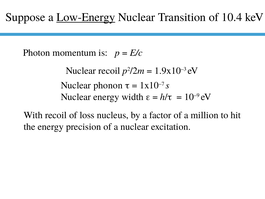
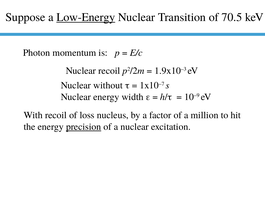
10.4: 10.4 -> 70.5 (232, 17)
phonon: phonon -> without (108, 85)
precision underline: none -> present (84, 127)
